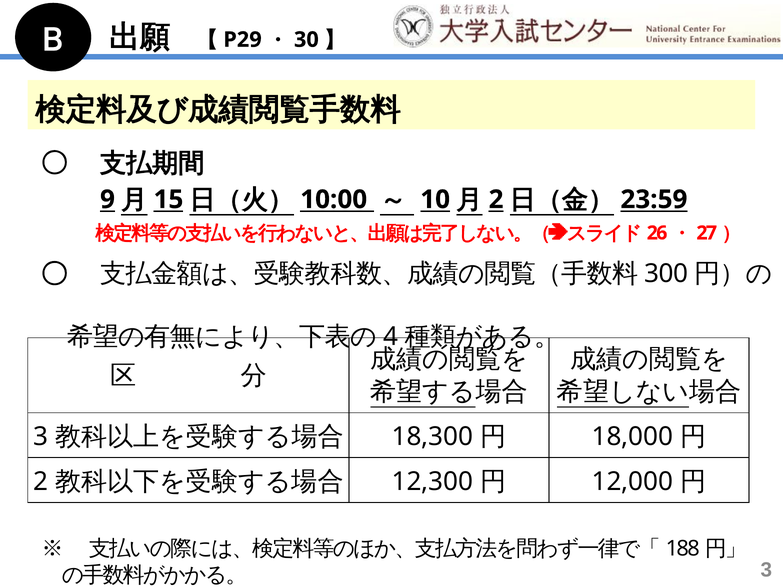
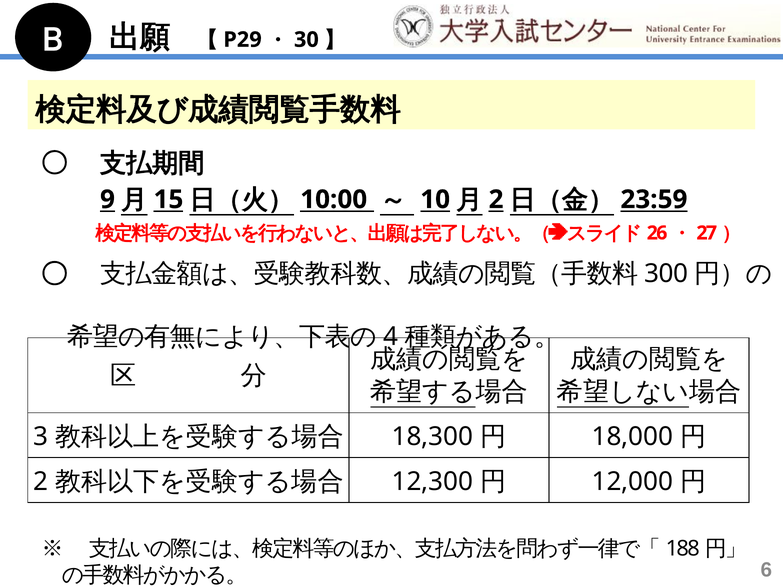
3: 3 -> 6 (766, 570)
